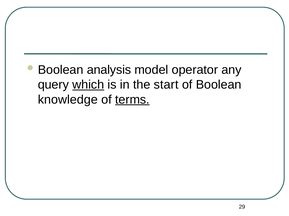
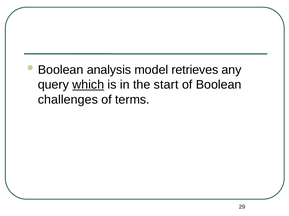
operator: operator -> retrieves (195, 70)
knowledge: knowledge -> challenges (68, 100)
terms underline: present -> none (132, 100)
